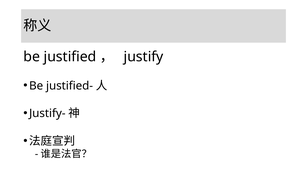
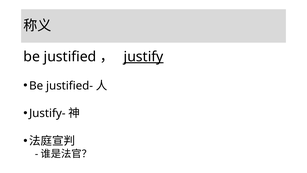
justify underline: none -> present (144, 57)
